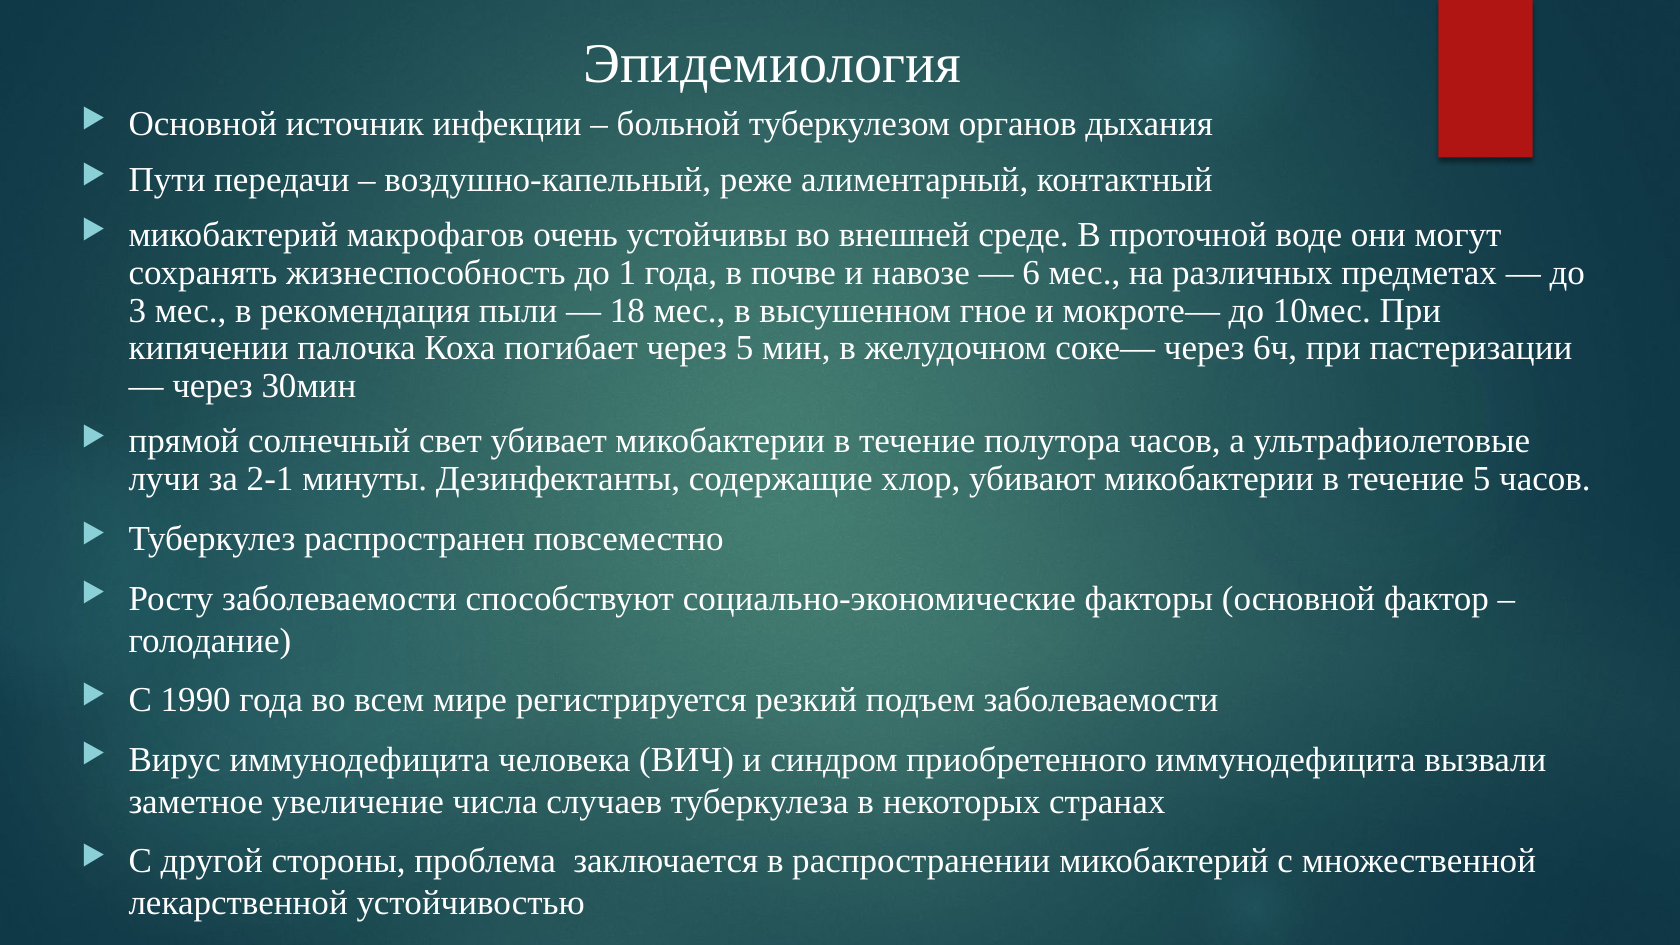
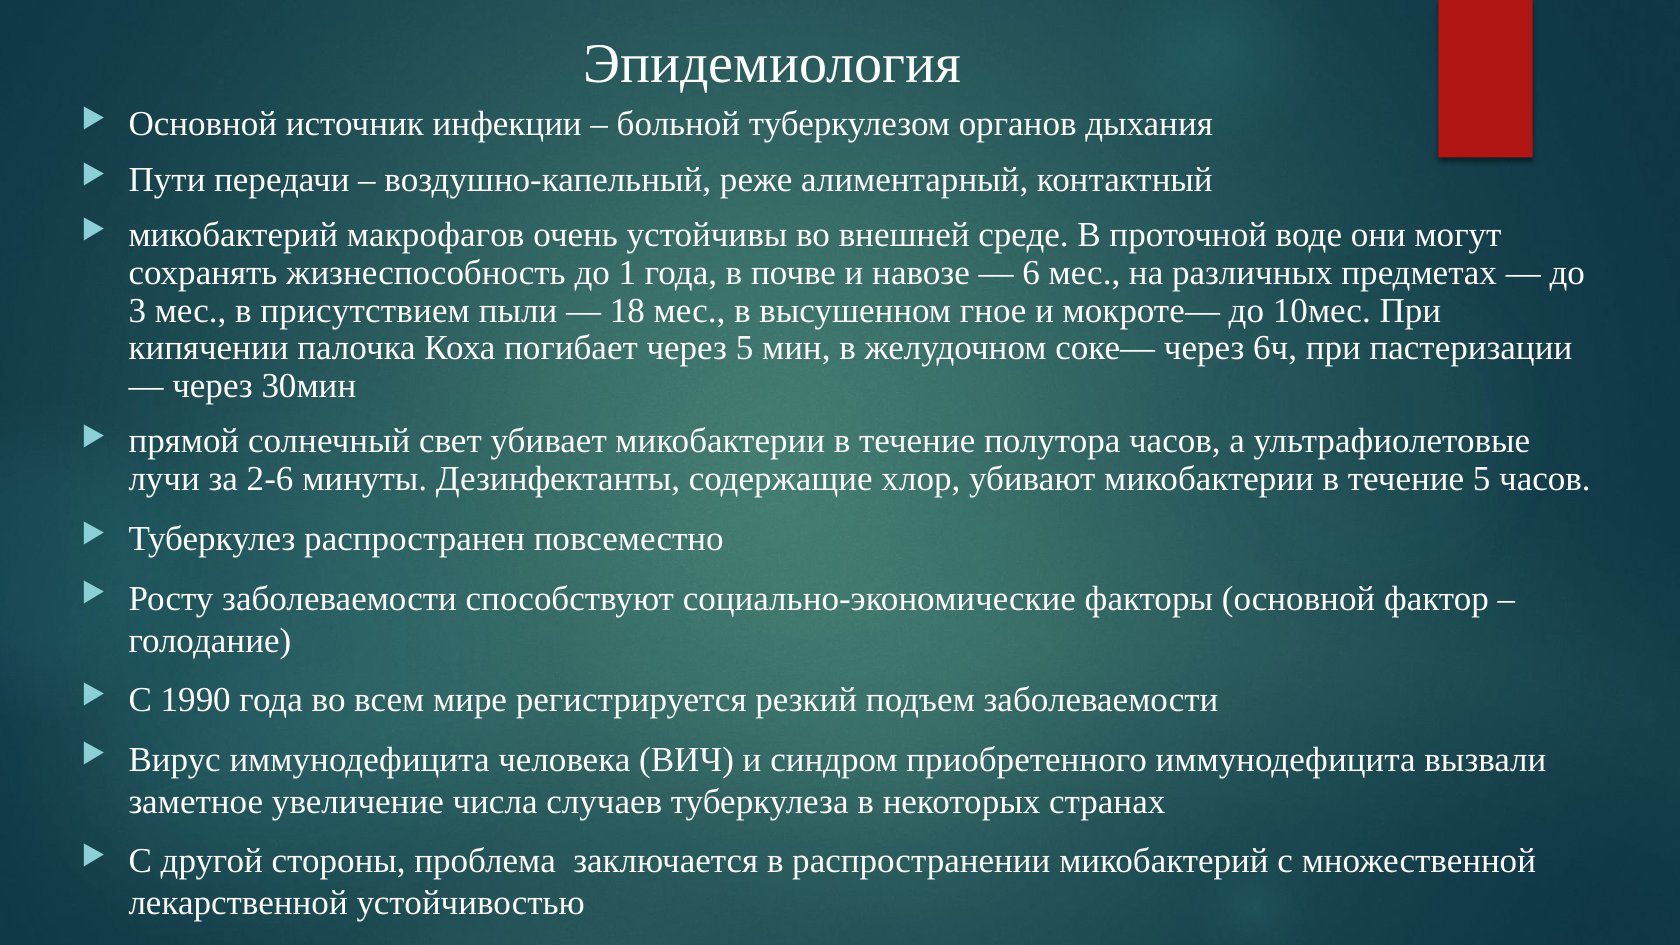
рекомендация: рекомендация -> присутствием (365, 310)
2-1: 2-1 -> 2-6 (270, 479)
